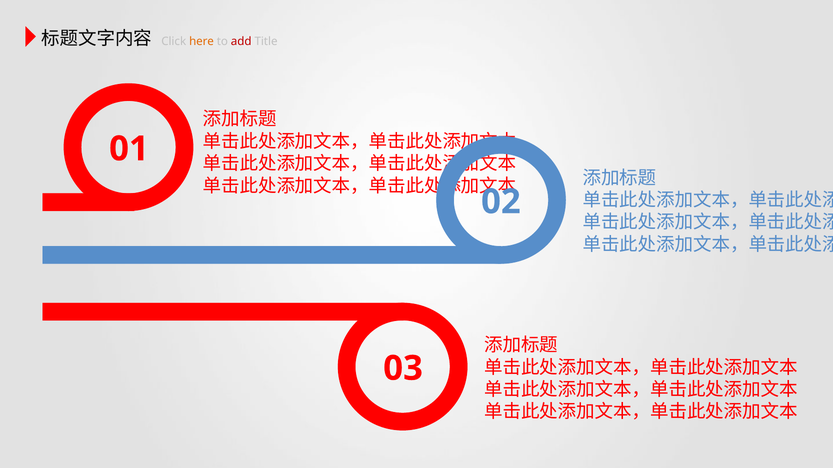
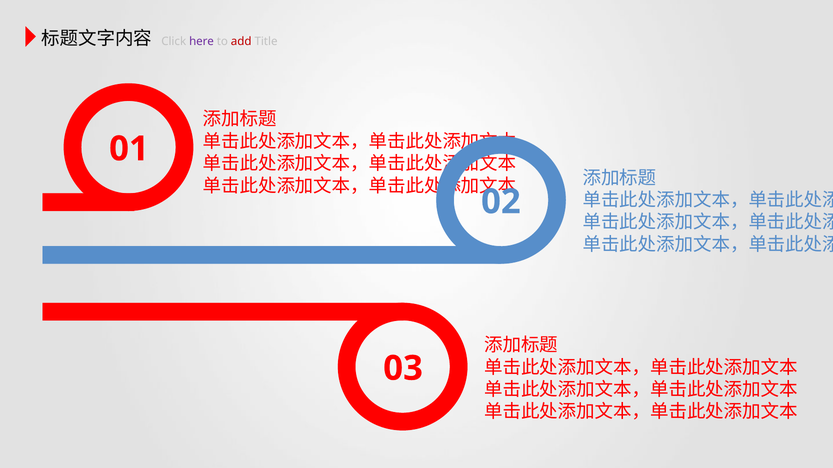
here colour: orange -> purple (202, 41)
